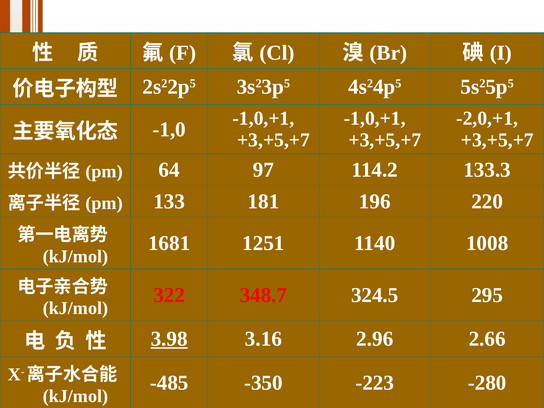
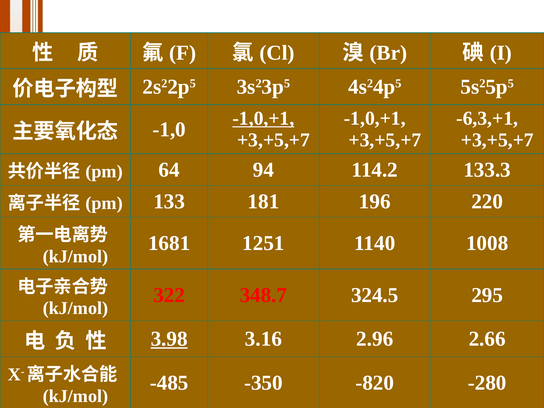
-1,0,+1 underline: none -> present (263, 118)
-2,0,+1: -2,0,+1 -> -6,3,+1 (487, 118)
97: 97 -> 94 (263, 170)
-223: -223 -> -820 (375, 383)
